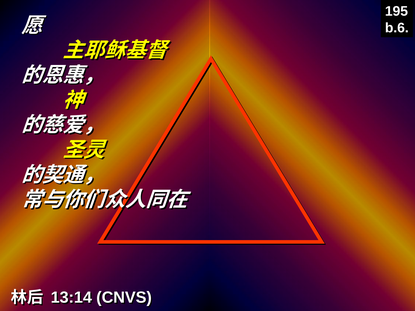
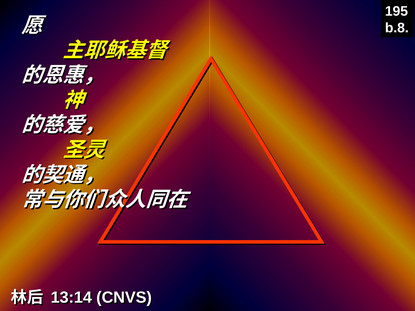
b.6: b.6 -> b.8 (397, 28)
